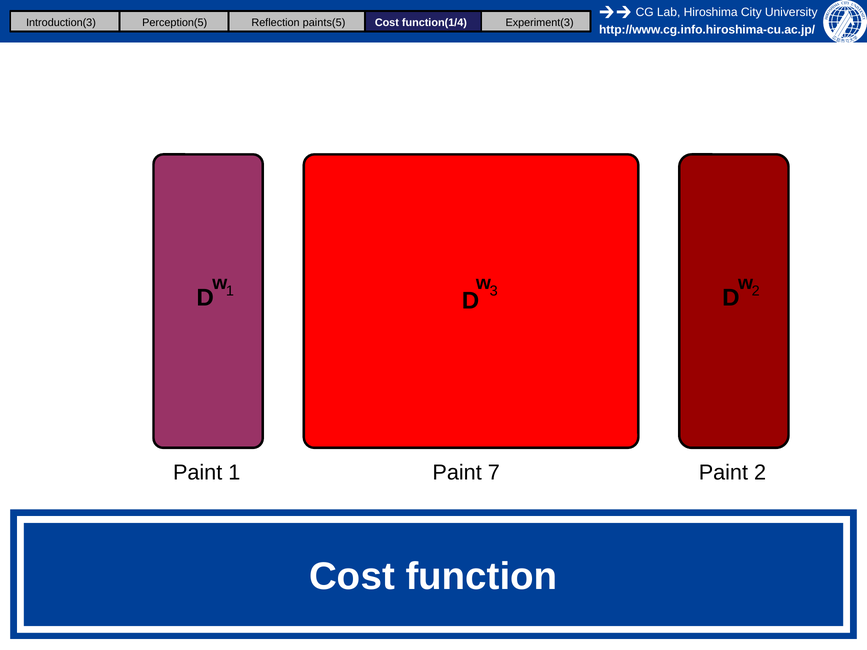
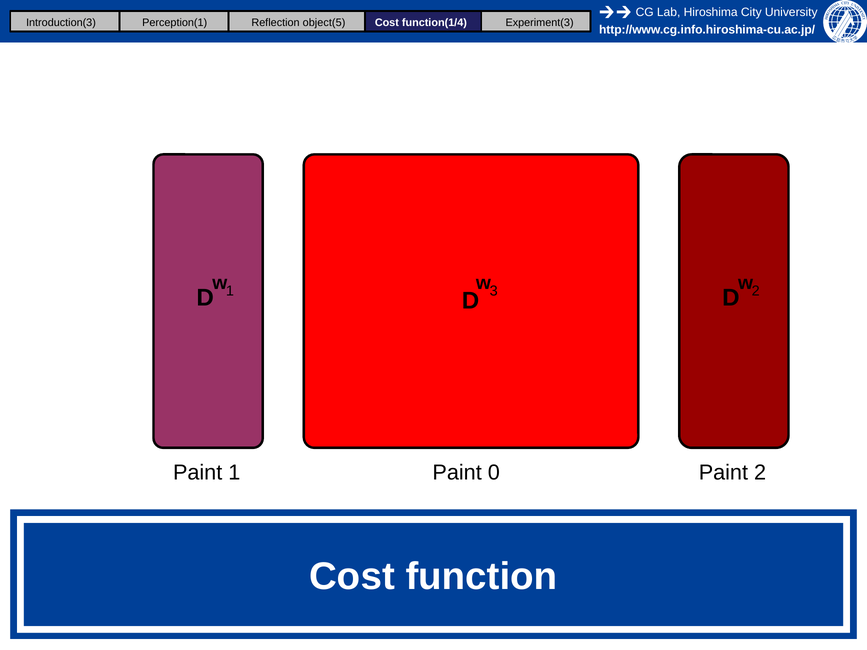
Perception(5: Perception(5 -> Perception(1 (175, 23)
paints(5: paints(5 -> object(5 (324, 23)
7: 7 -> 0 (494, 473)
